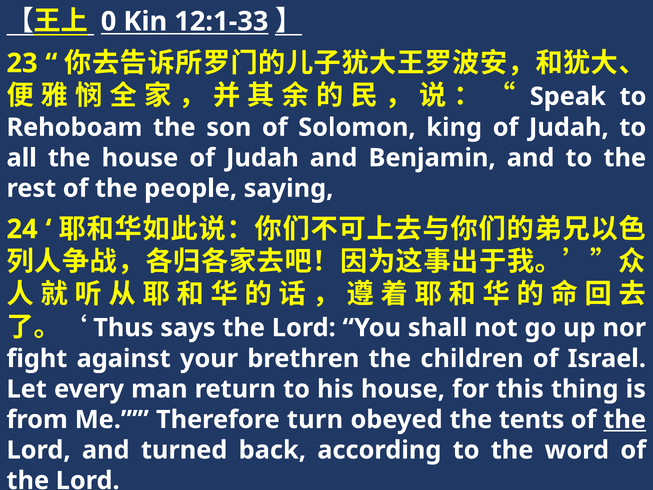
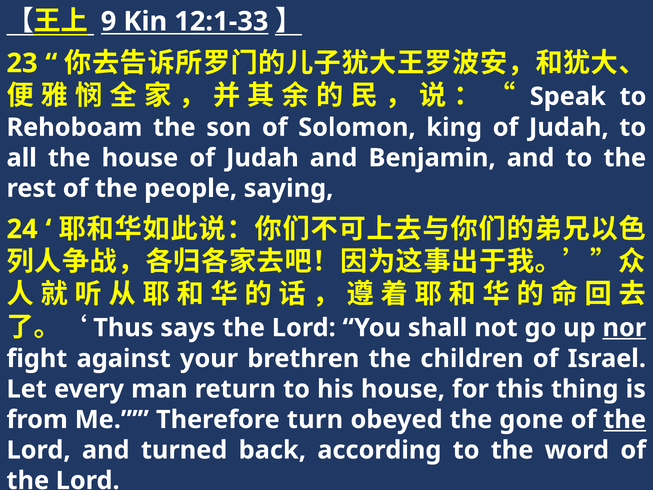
0: 0 -> 9 (109, 21)
nor underline: none -> present (624, 328)
tents: tents -> gone (531, 419)
